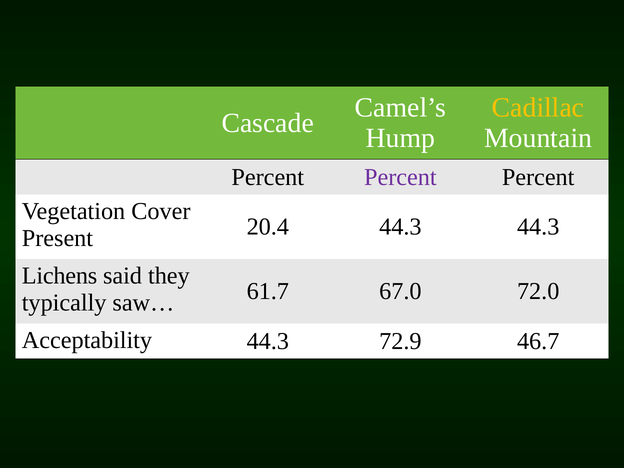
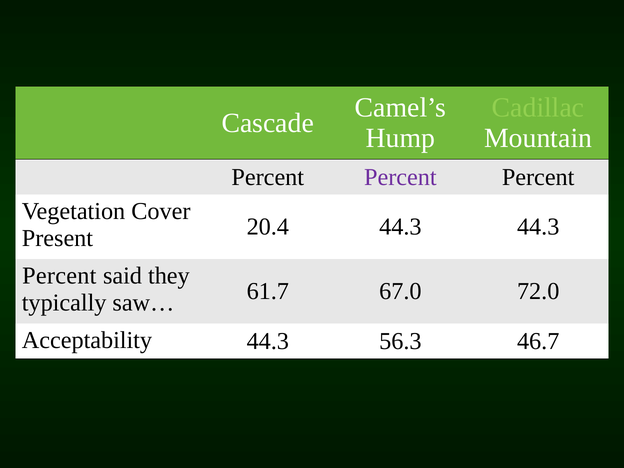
Cadillac colour: yellow -> light green (538, 108)
Lichens: Lichens -> Percent (59, 276)
72.9: 72.9 -> 56.3 (400, 341)
